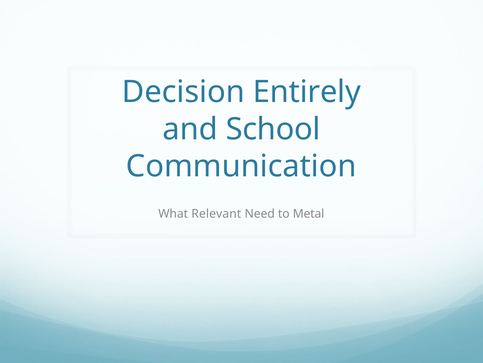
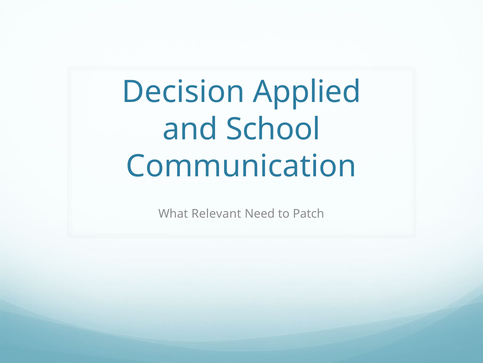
Entirely: Entirely -> Applied (307, 92)
Metal: Metal -> Patch (309, 213)
